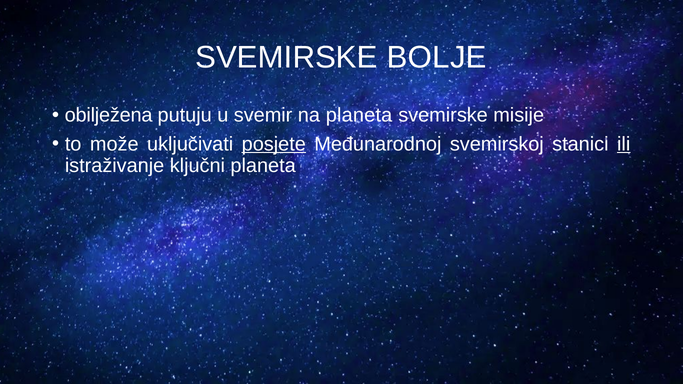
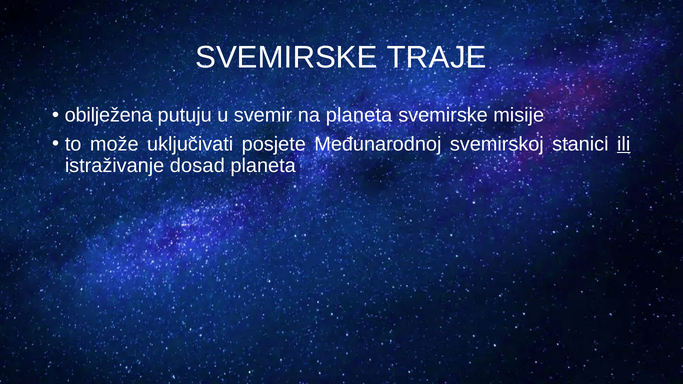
BOLJE: BOLJE -> TRAJE (437, 57)
posjete underline: present -> none (274, 144)
ključni: ključni -> dosad (197, 166)
